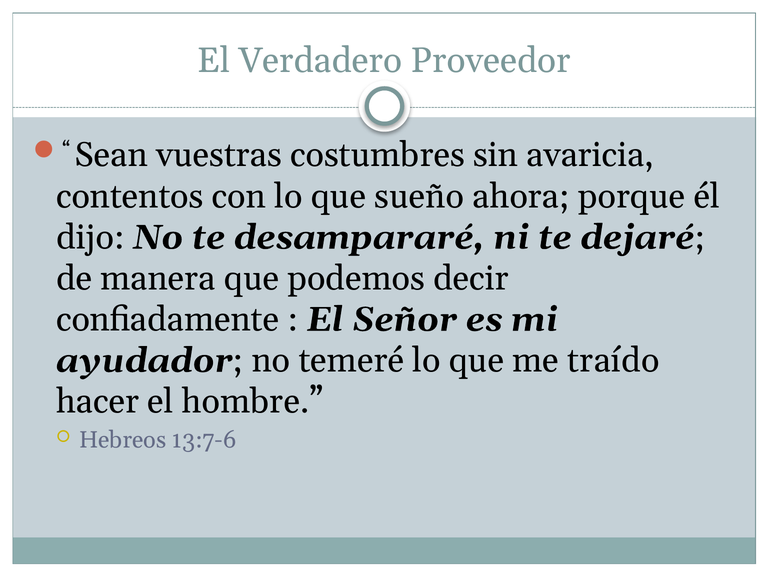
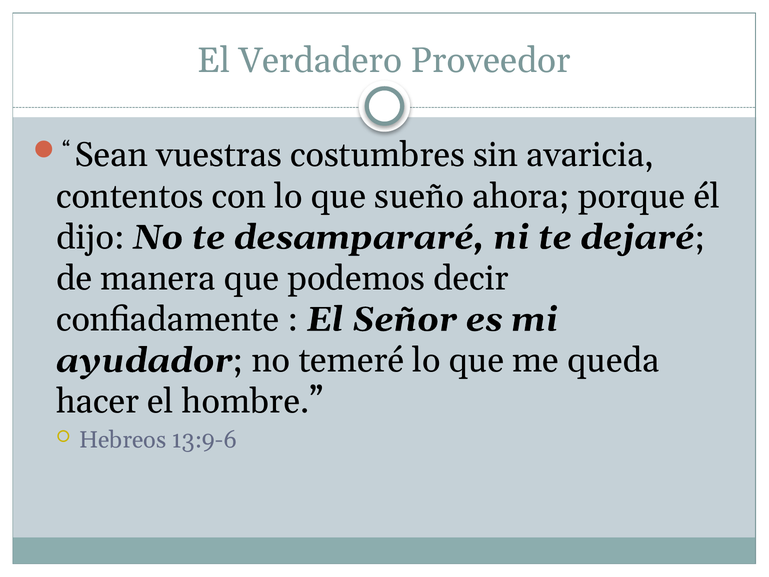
traído: traído -> queda (613, 360)
13:7-6: 13:7-6 -> 13:9-6 (204, 440)
